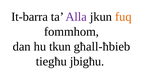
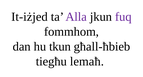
It-barra: It-barra -> It-iżjed (29, 17)
fuq colour: orange -> purple (123, 17)
jbigħu: jbigħu -> lemaħ (87, 61)
